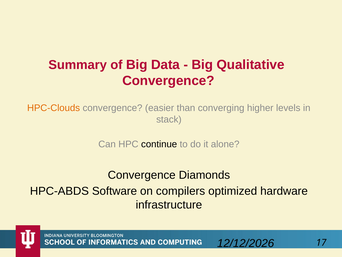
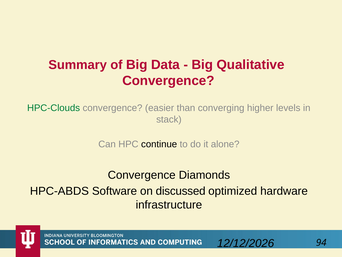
HPC-Clouds colour: orange -> green (54, 108)
compilers: compilers -> discussed (181, 191)
17: 17 -> 94 (321, 242)
